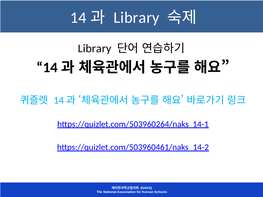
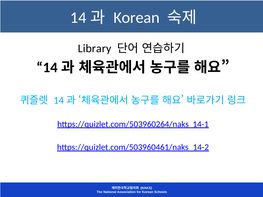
Library: Library -> Korean (137, 18)
